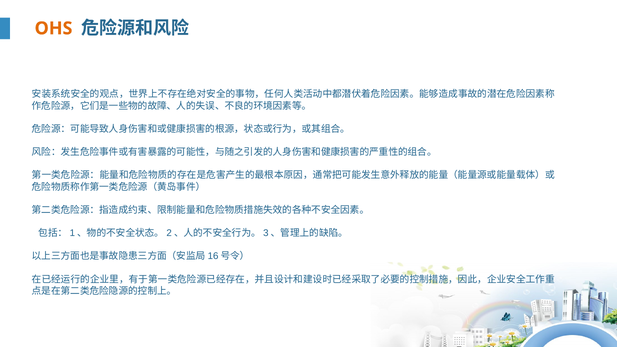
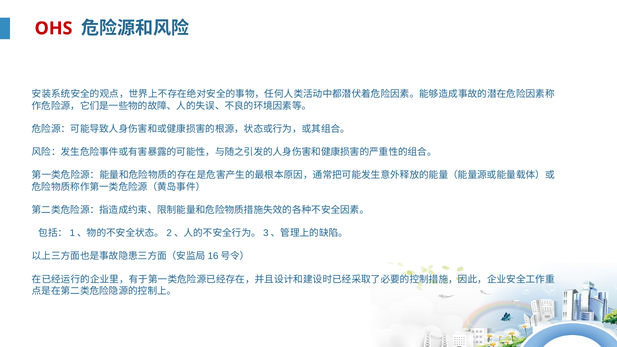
OHS colour: orange -> red (54, 28)
